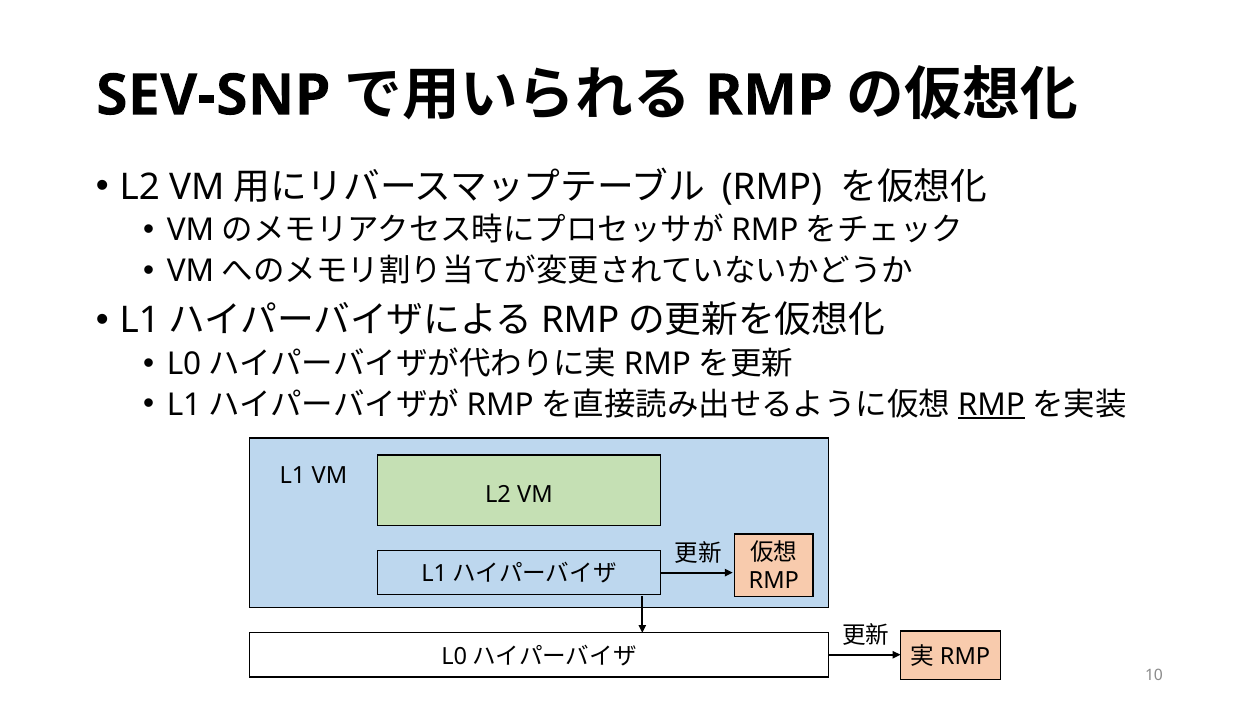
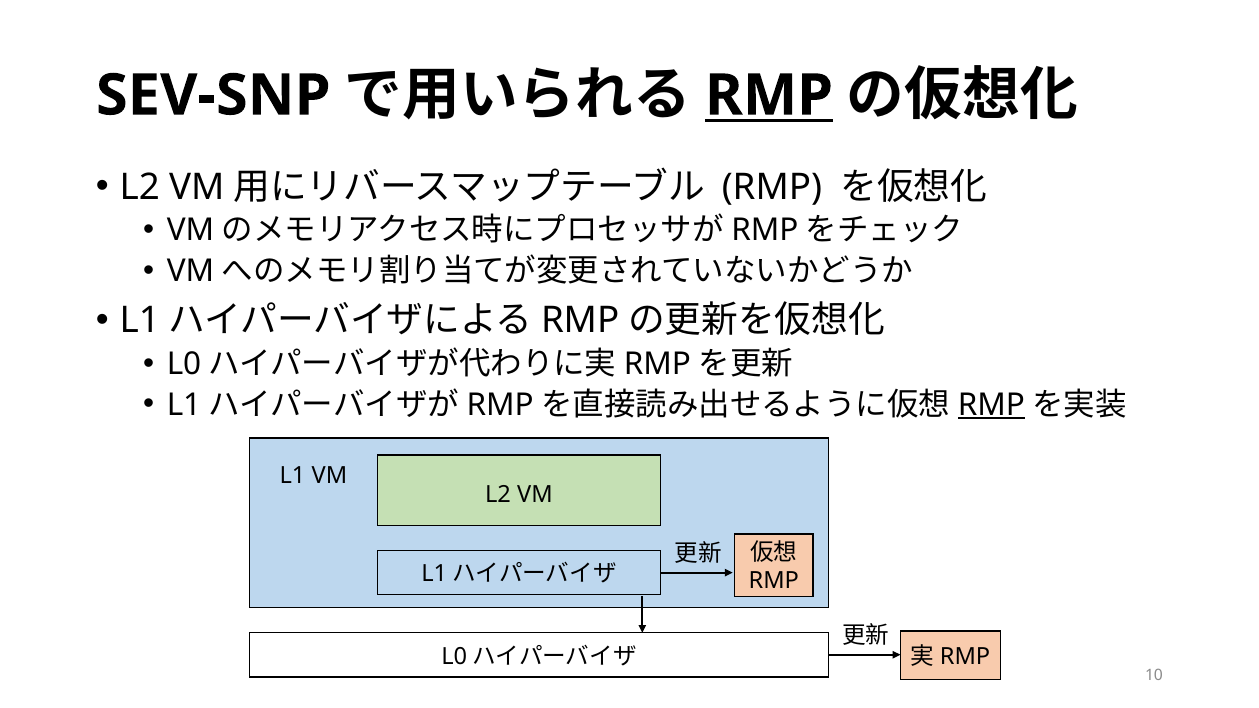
RMP underline: none -> present (769, 95)
